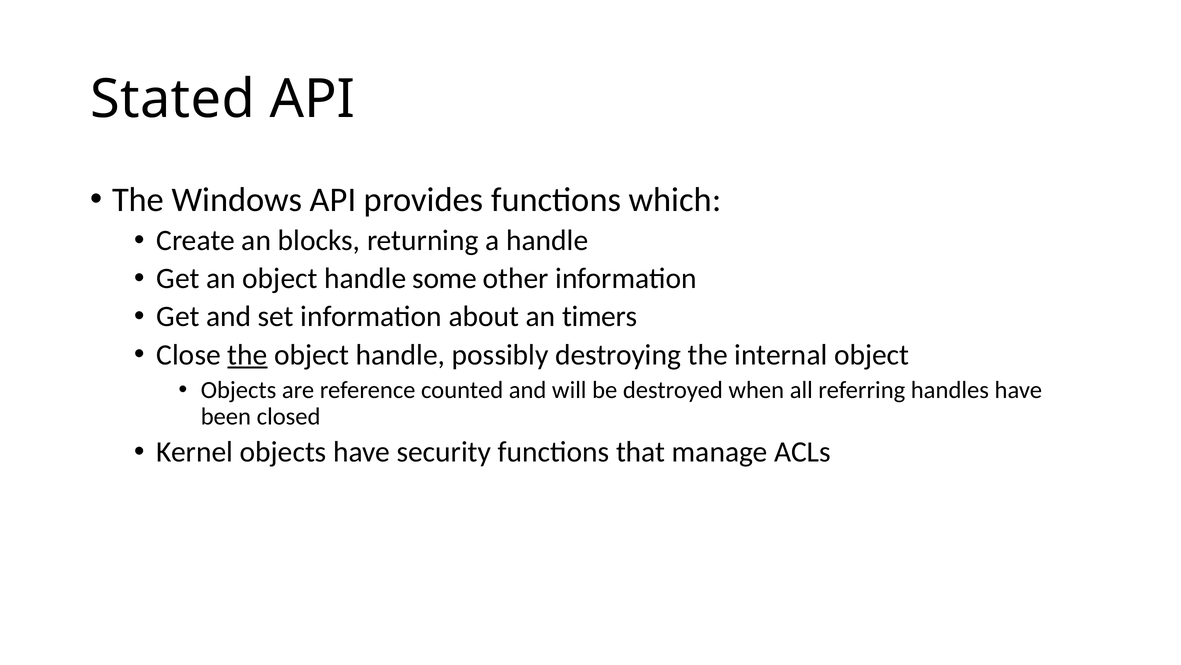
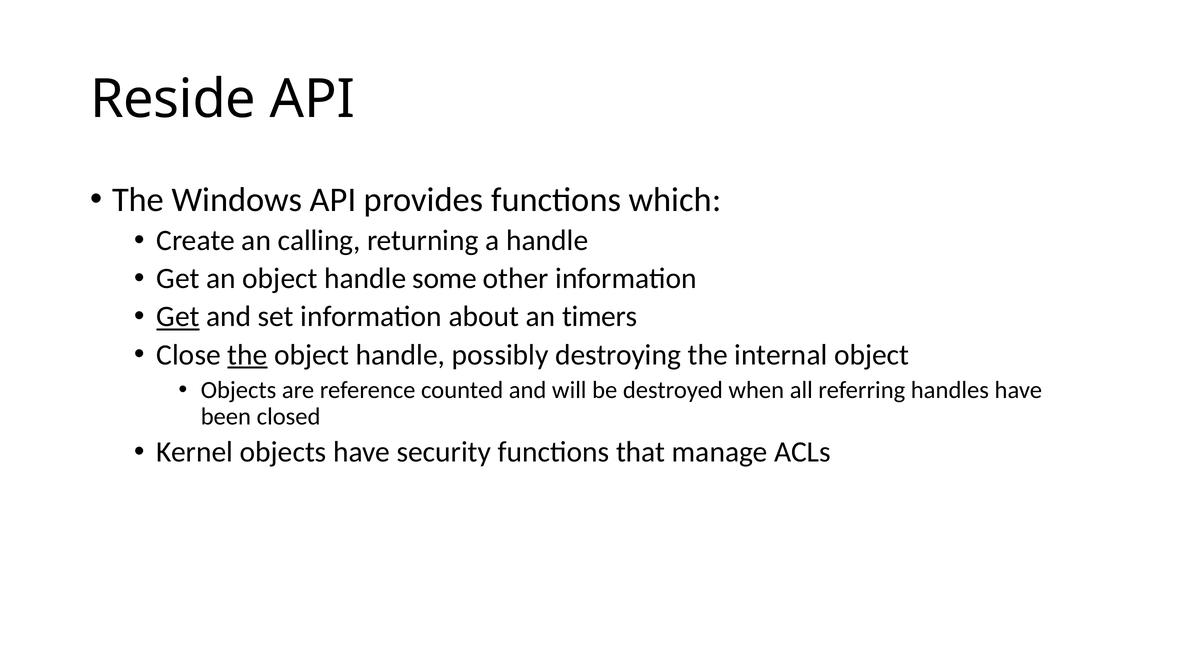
Stated: Stated -> Reside (173, 99)
blocks: blocks -> calling (319, 240)
Get underline: none -> present (178, 316)
